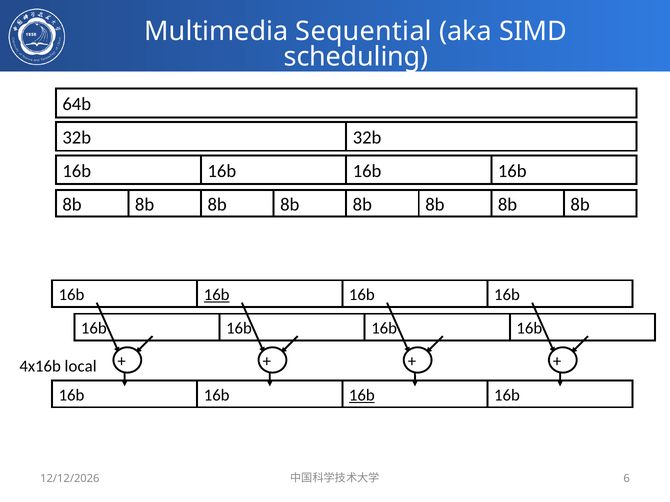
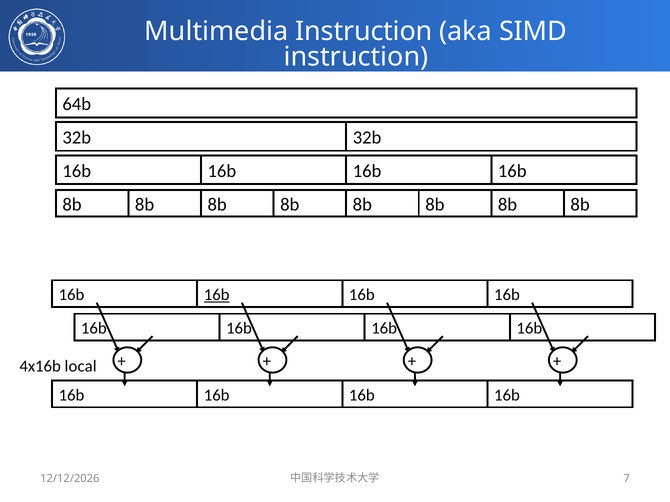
Multimedia Sequential: Sequential -> Instruction (364, 31)
scheduling: scheduling -> instruction (356, 57)
16b underline: present -> none (362, 396)
6: 6 -> 7 (627, 479)
